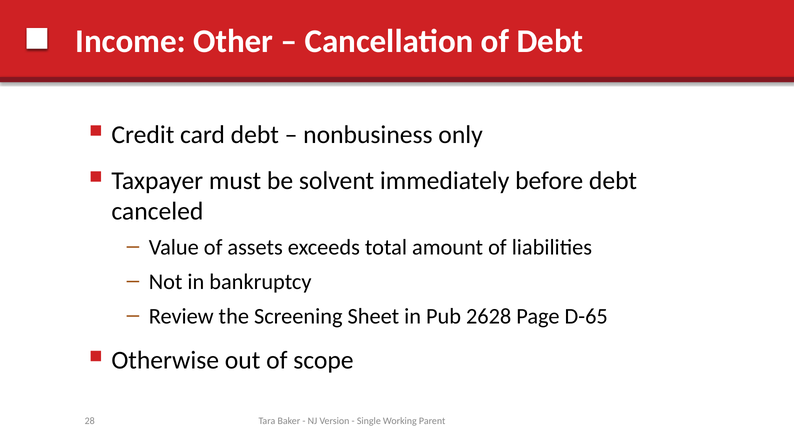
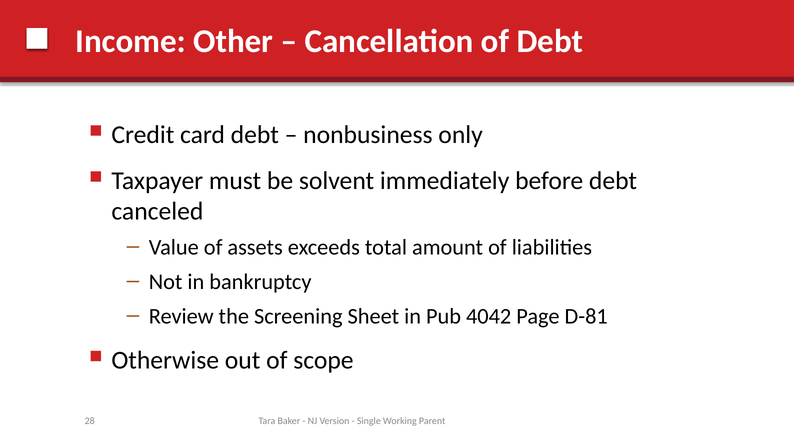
2628: 2628 -> 4042 (489, 316)
D-65: D-65 -> D-81 (586, 316)
